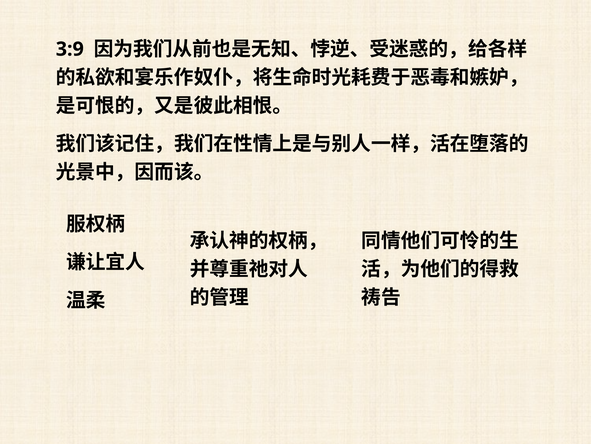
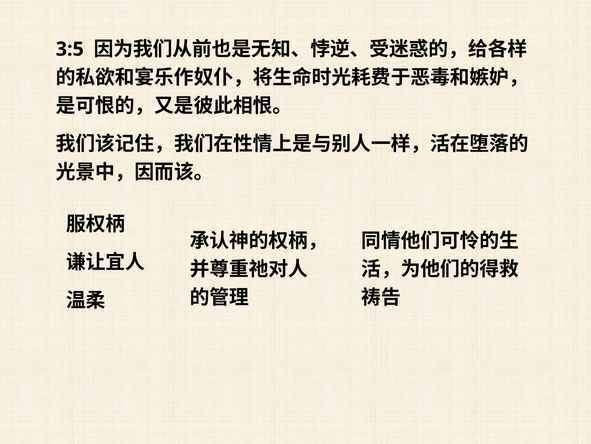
3:9: 3:9 -> 3:5 (70, 49)
